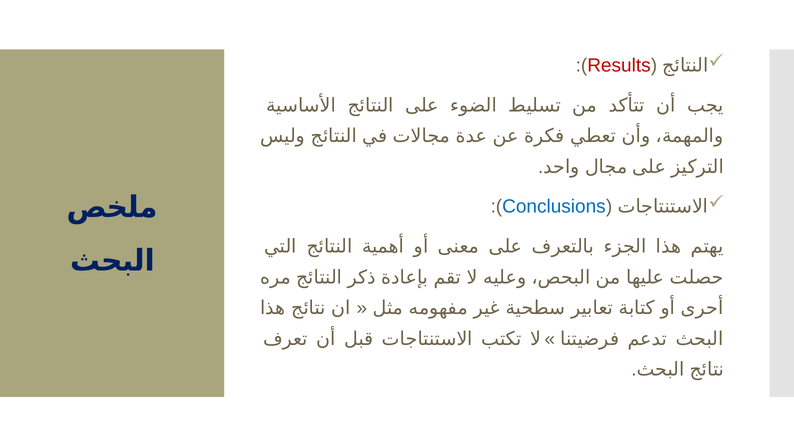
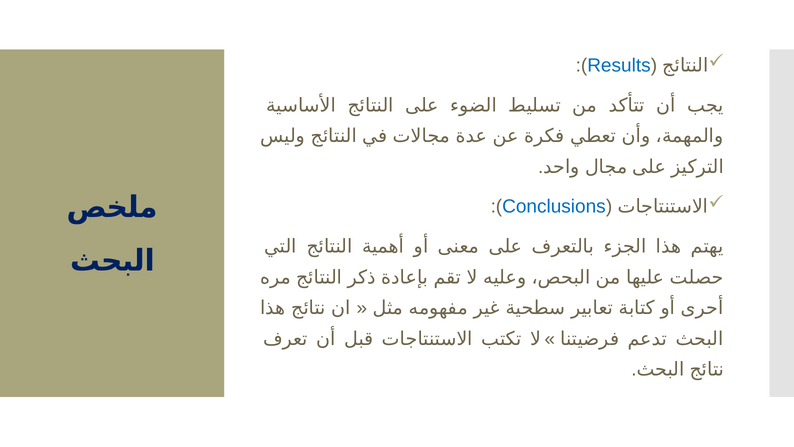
Results colour: red -> blue (619, 66)
